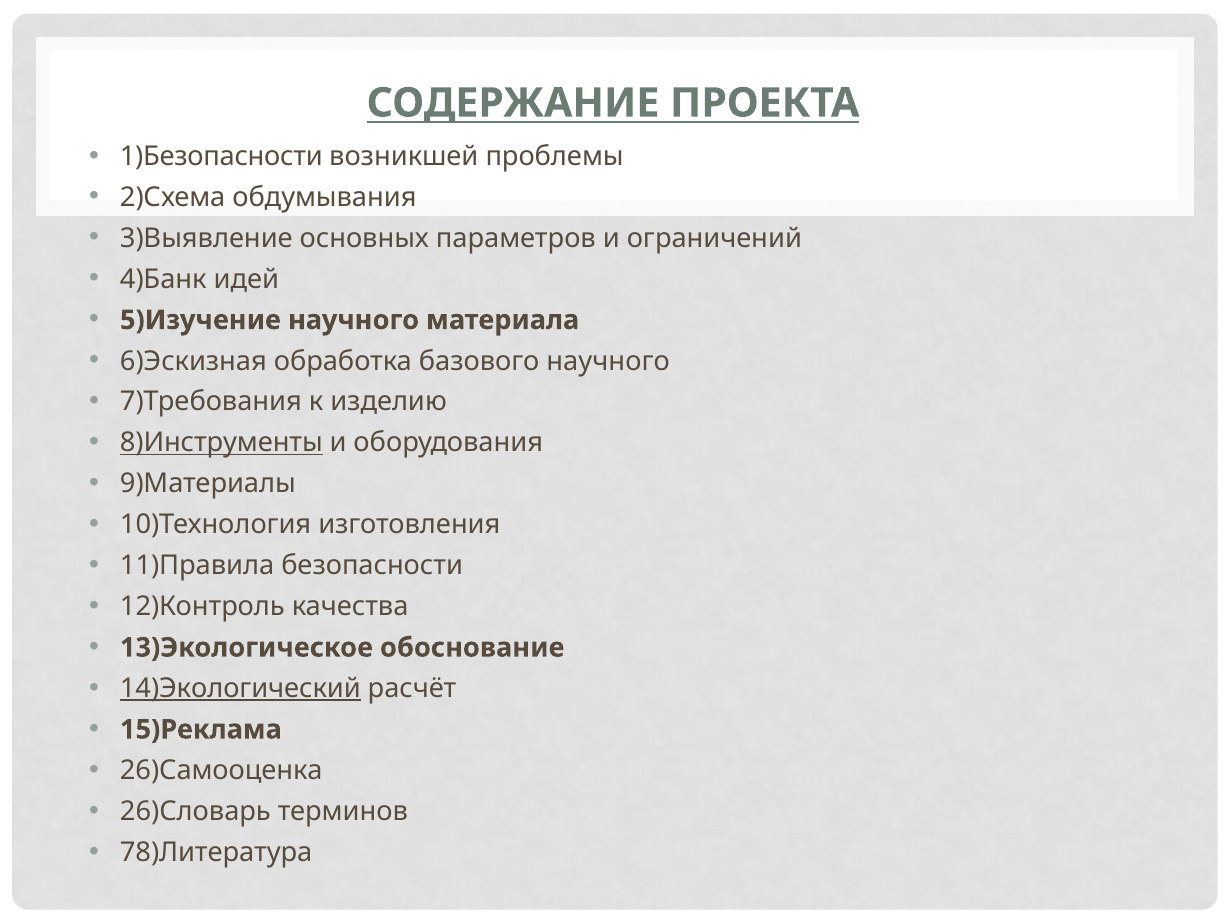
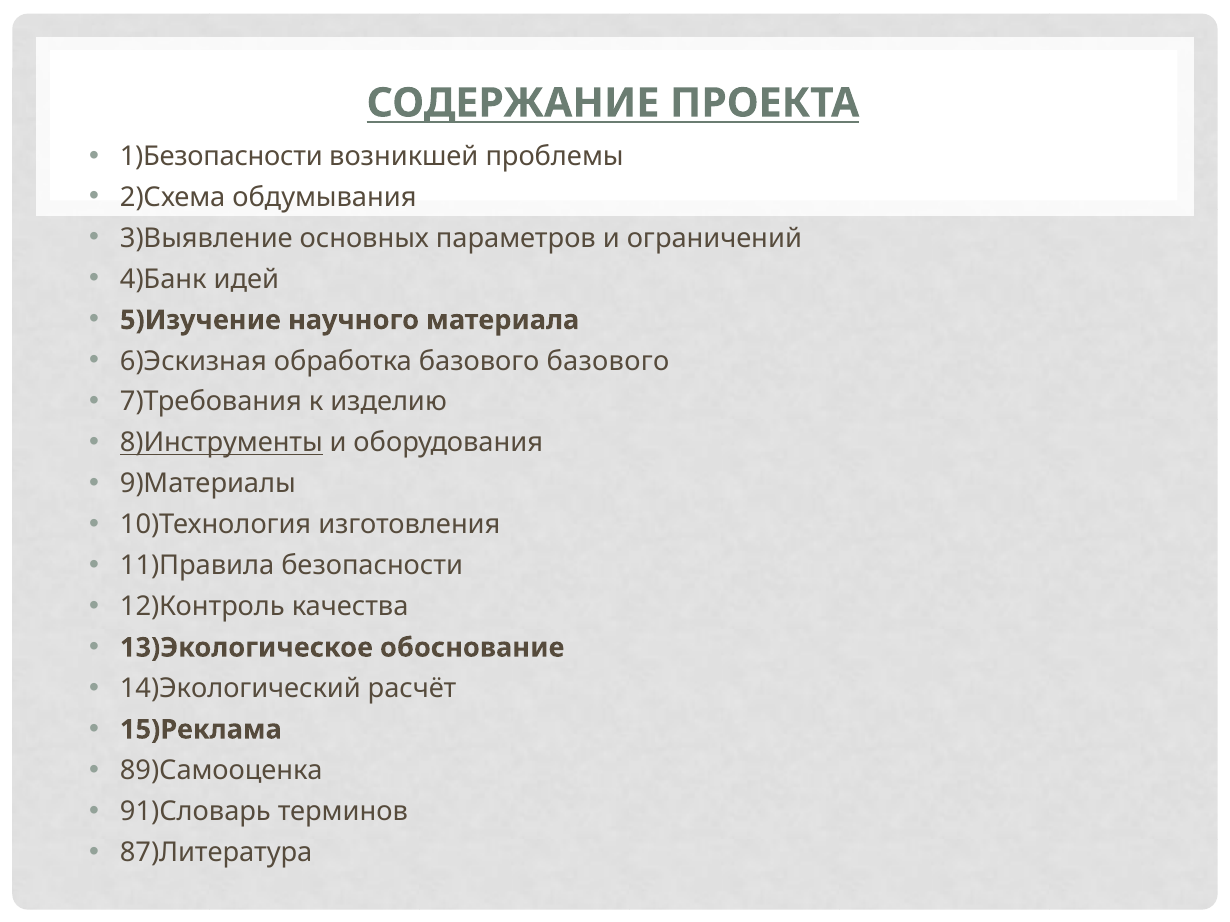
базового научного: научного -> базового (608, 361)
14)Экологический underline: present -> none (240, 689)
26)Самооценка: 26)Самооценка -> 89)Самооценка (221, 771)
26)Словарь: 26)Словарь -> 91)Словарь (195, 812)
78)Литература: 78)Литература -> 87)Литература (216, 853)
